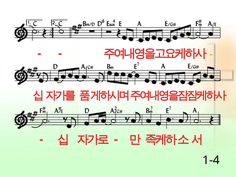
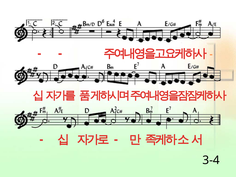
1-4: 1-4 -> 3-4 (211, 160)
